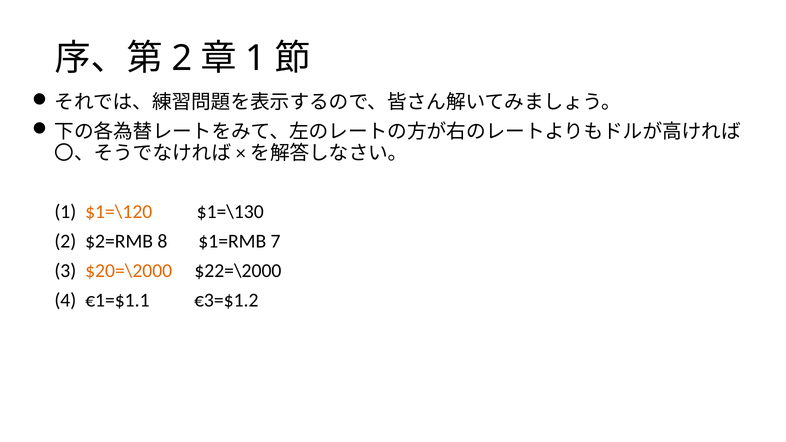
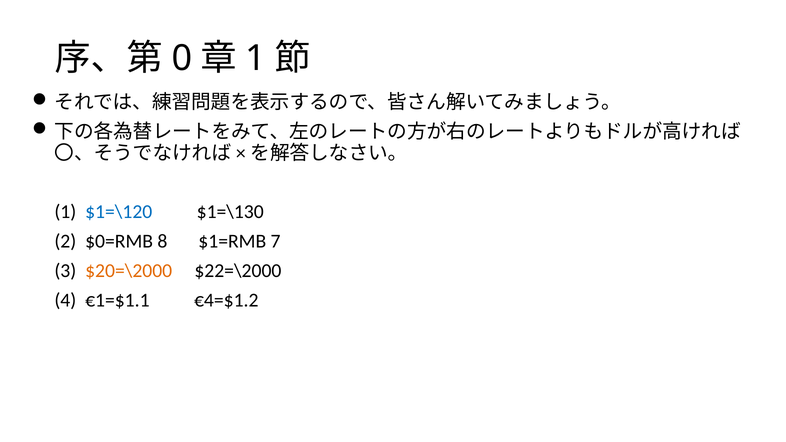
2: 2 -> 0 (182, 58)
$1=\120 colour: orange -> blue (119, 212)
$2=RMB: $2=RMB -> $0=RMB (119, 241)
€3=$1.2: €3=$1.2 -> €4=$1.2 (226, 300)
